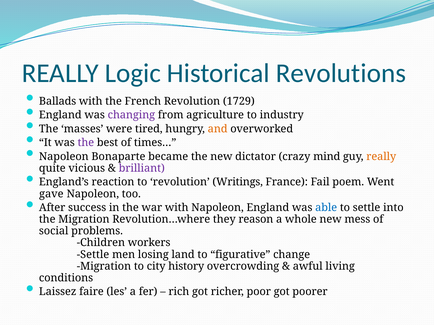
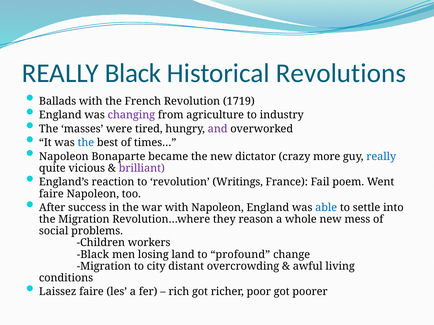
REALLY Logic: Logic -> Black (133, 73)
1729: 1729 -> 1719 (239, 101)
and colour: orange -> purple (218, 129)
the colour: purple -> blue (86, 143)
mind: mind -> more (327, 157)
really colour: orange -> blue (381, 157)
gave: gave -> faire (51, 194)
Settle: Settle -> Black (93, 255)
figurative: figurative -> profound (240, 255)
history: history -> distant (186, 267)
